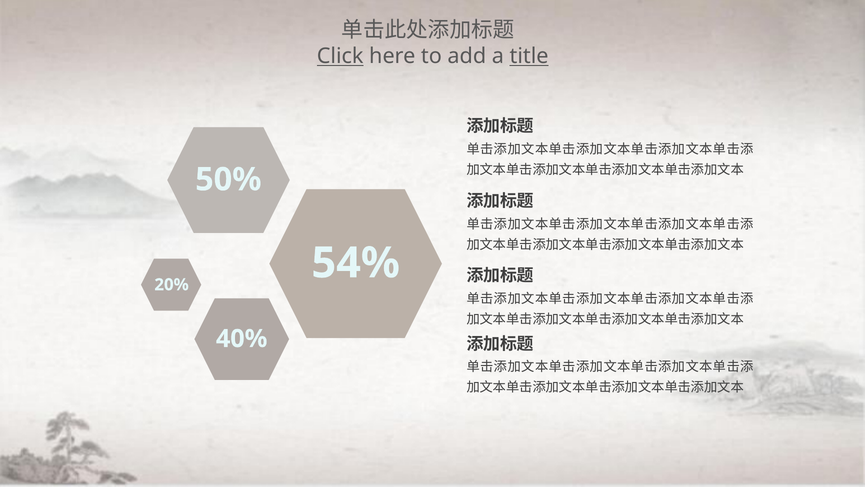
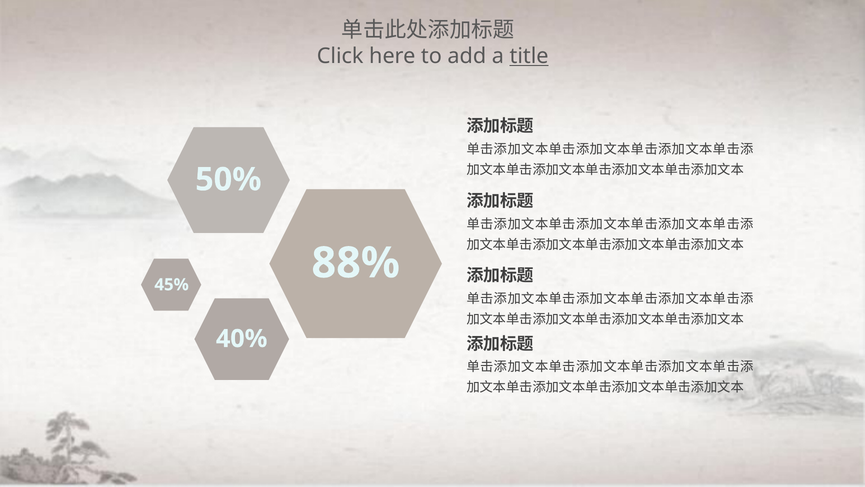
Click underline: present -> none (340, 56)
54%: 54% -> 88% (356, 263)
20%: 20% -> 45% (172, 284)
